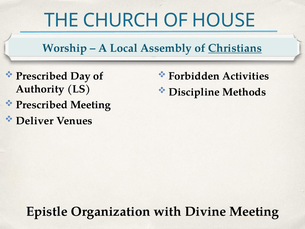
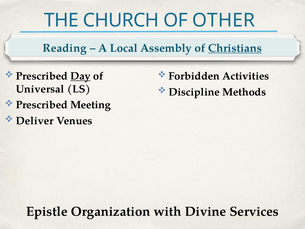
HOUSE: HOUSE -> OTHER (224, 20)
Worship: Worship -> Reading (65, 48)
Day underline: none -> present (80, 76)
Authority: Authority -> Universal (40, 89)
Divine Meeting: Meeting -> Services (254, 211)
